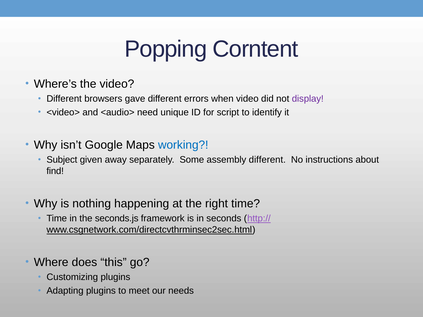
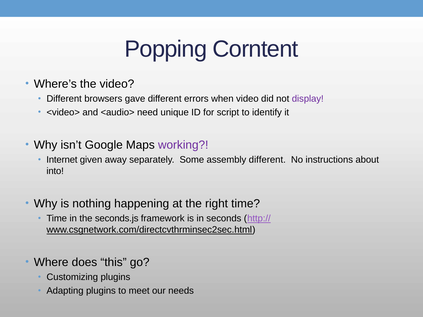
working colour: blue -> purple (183, 145)
Subject: Subject -> Internet (62, 160)
find: find -> into (55, 171)
